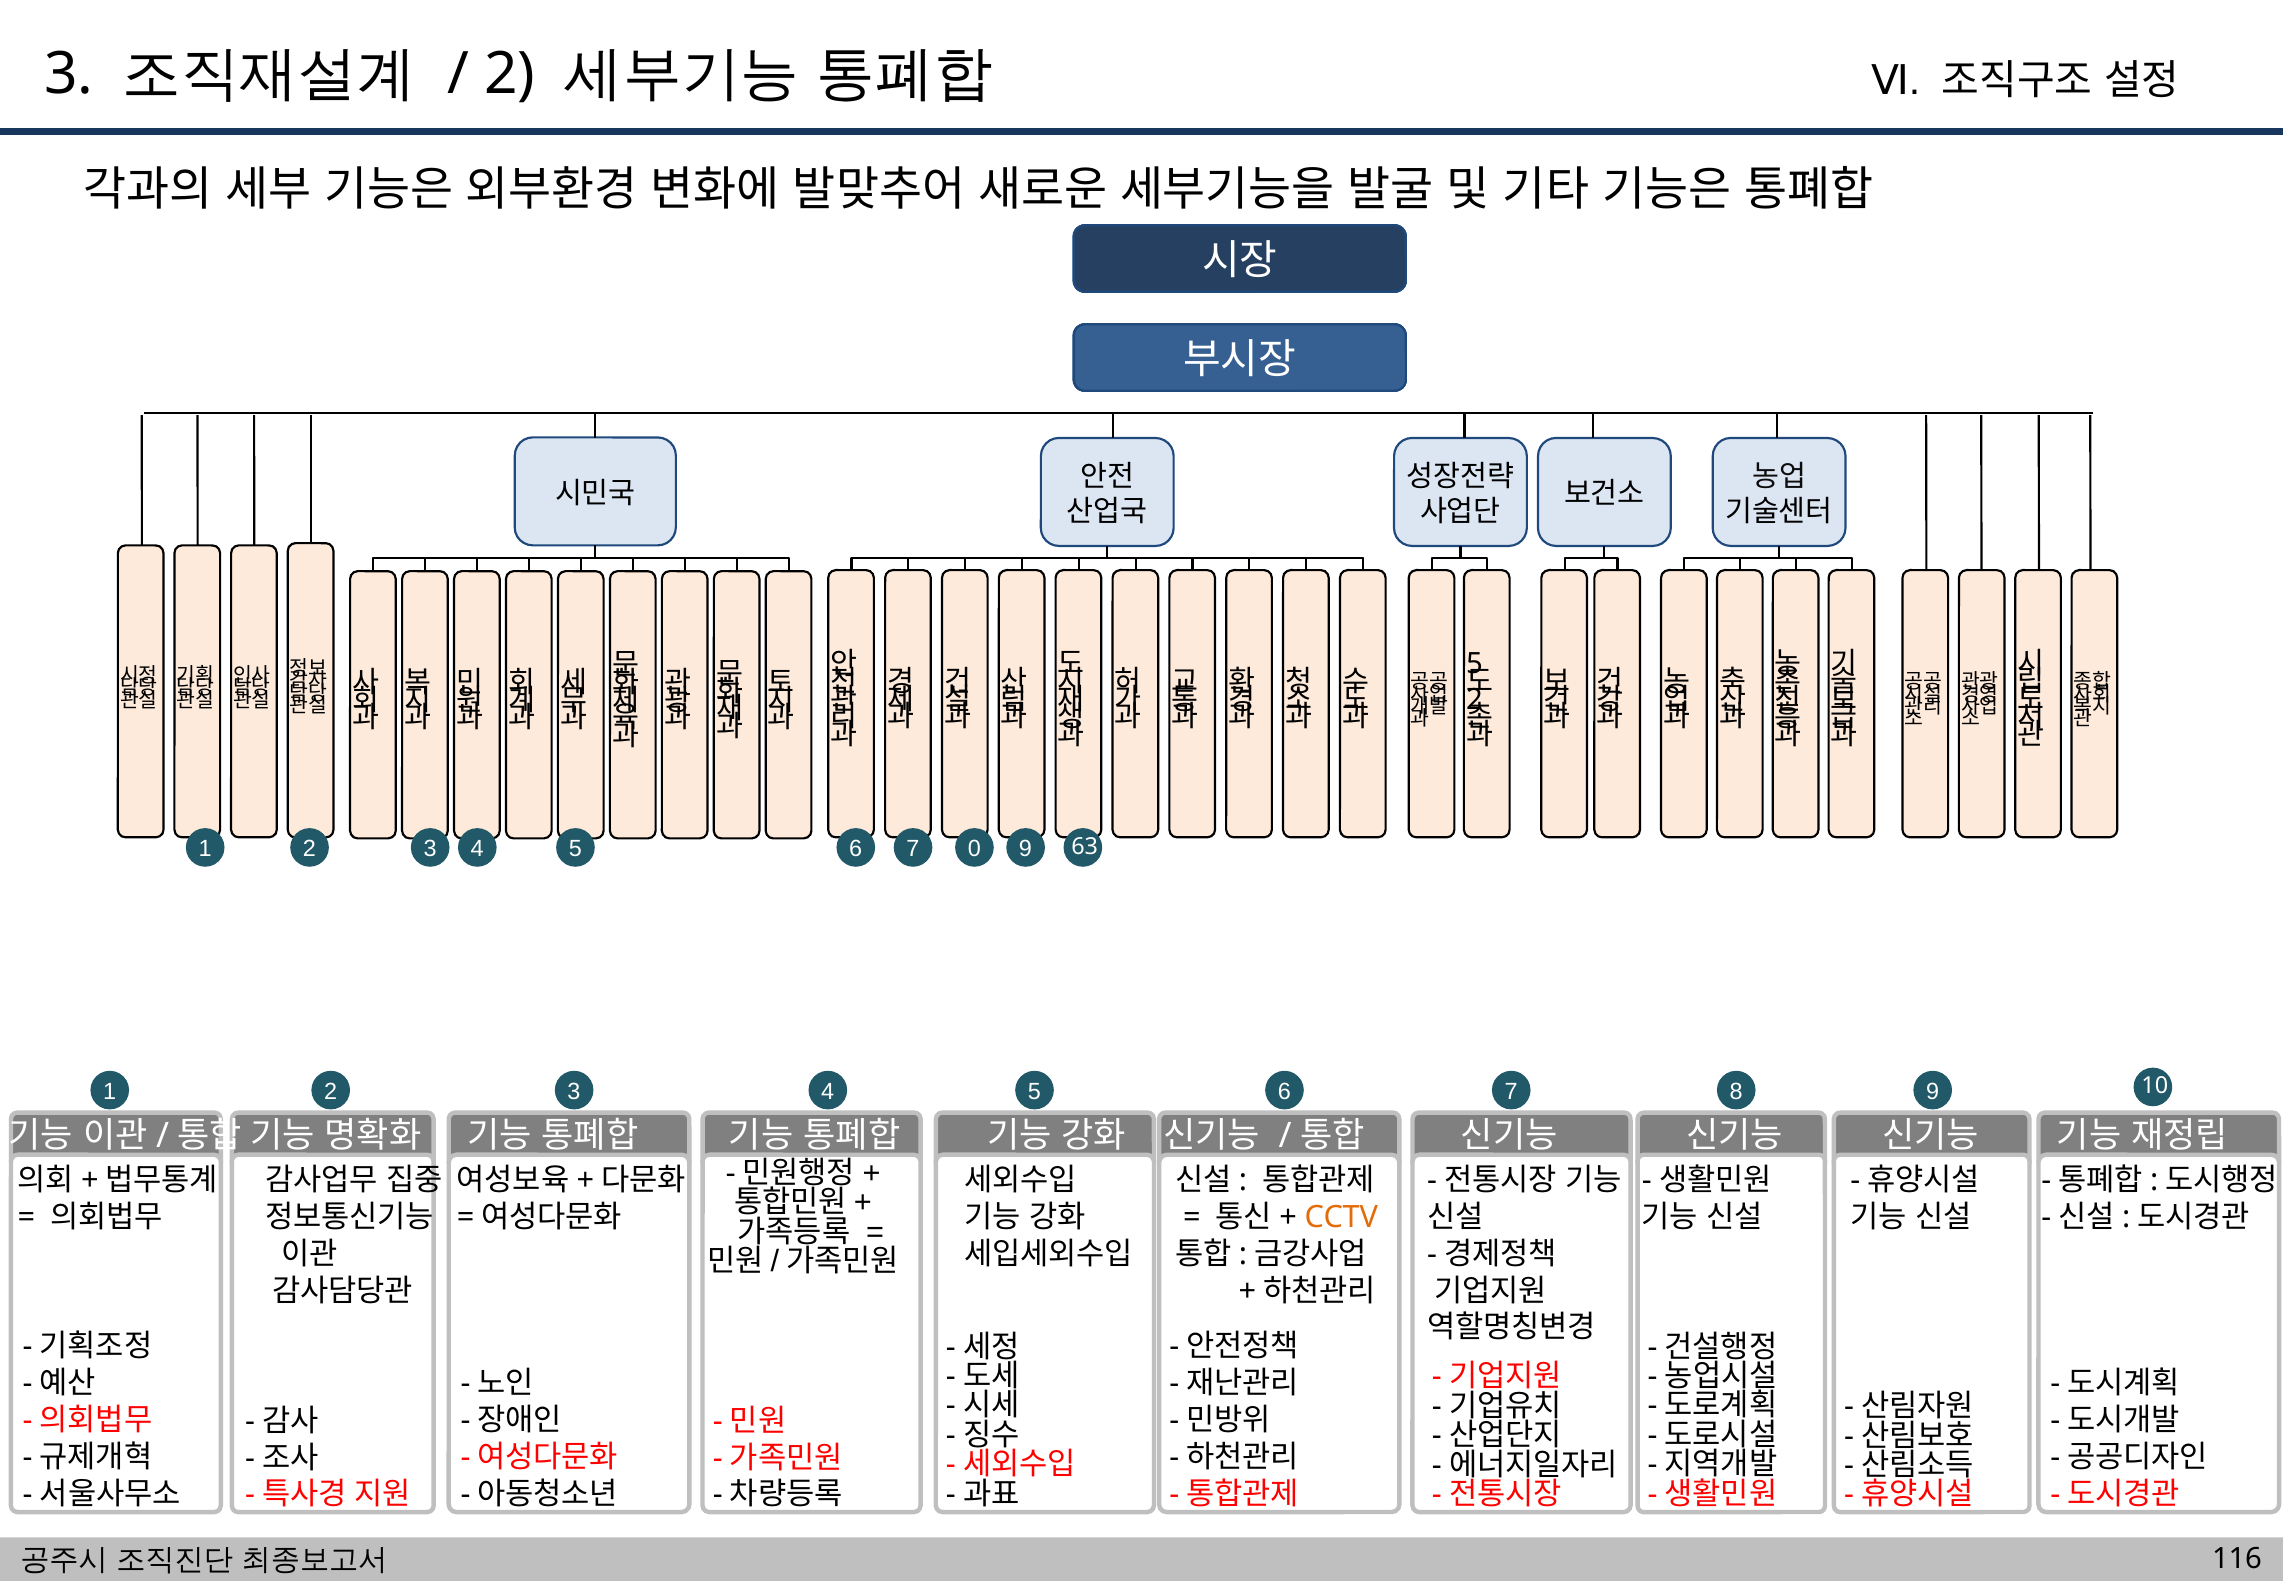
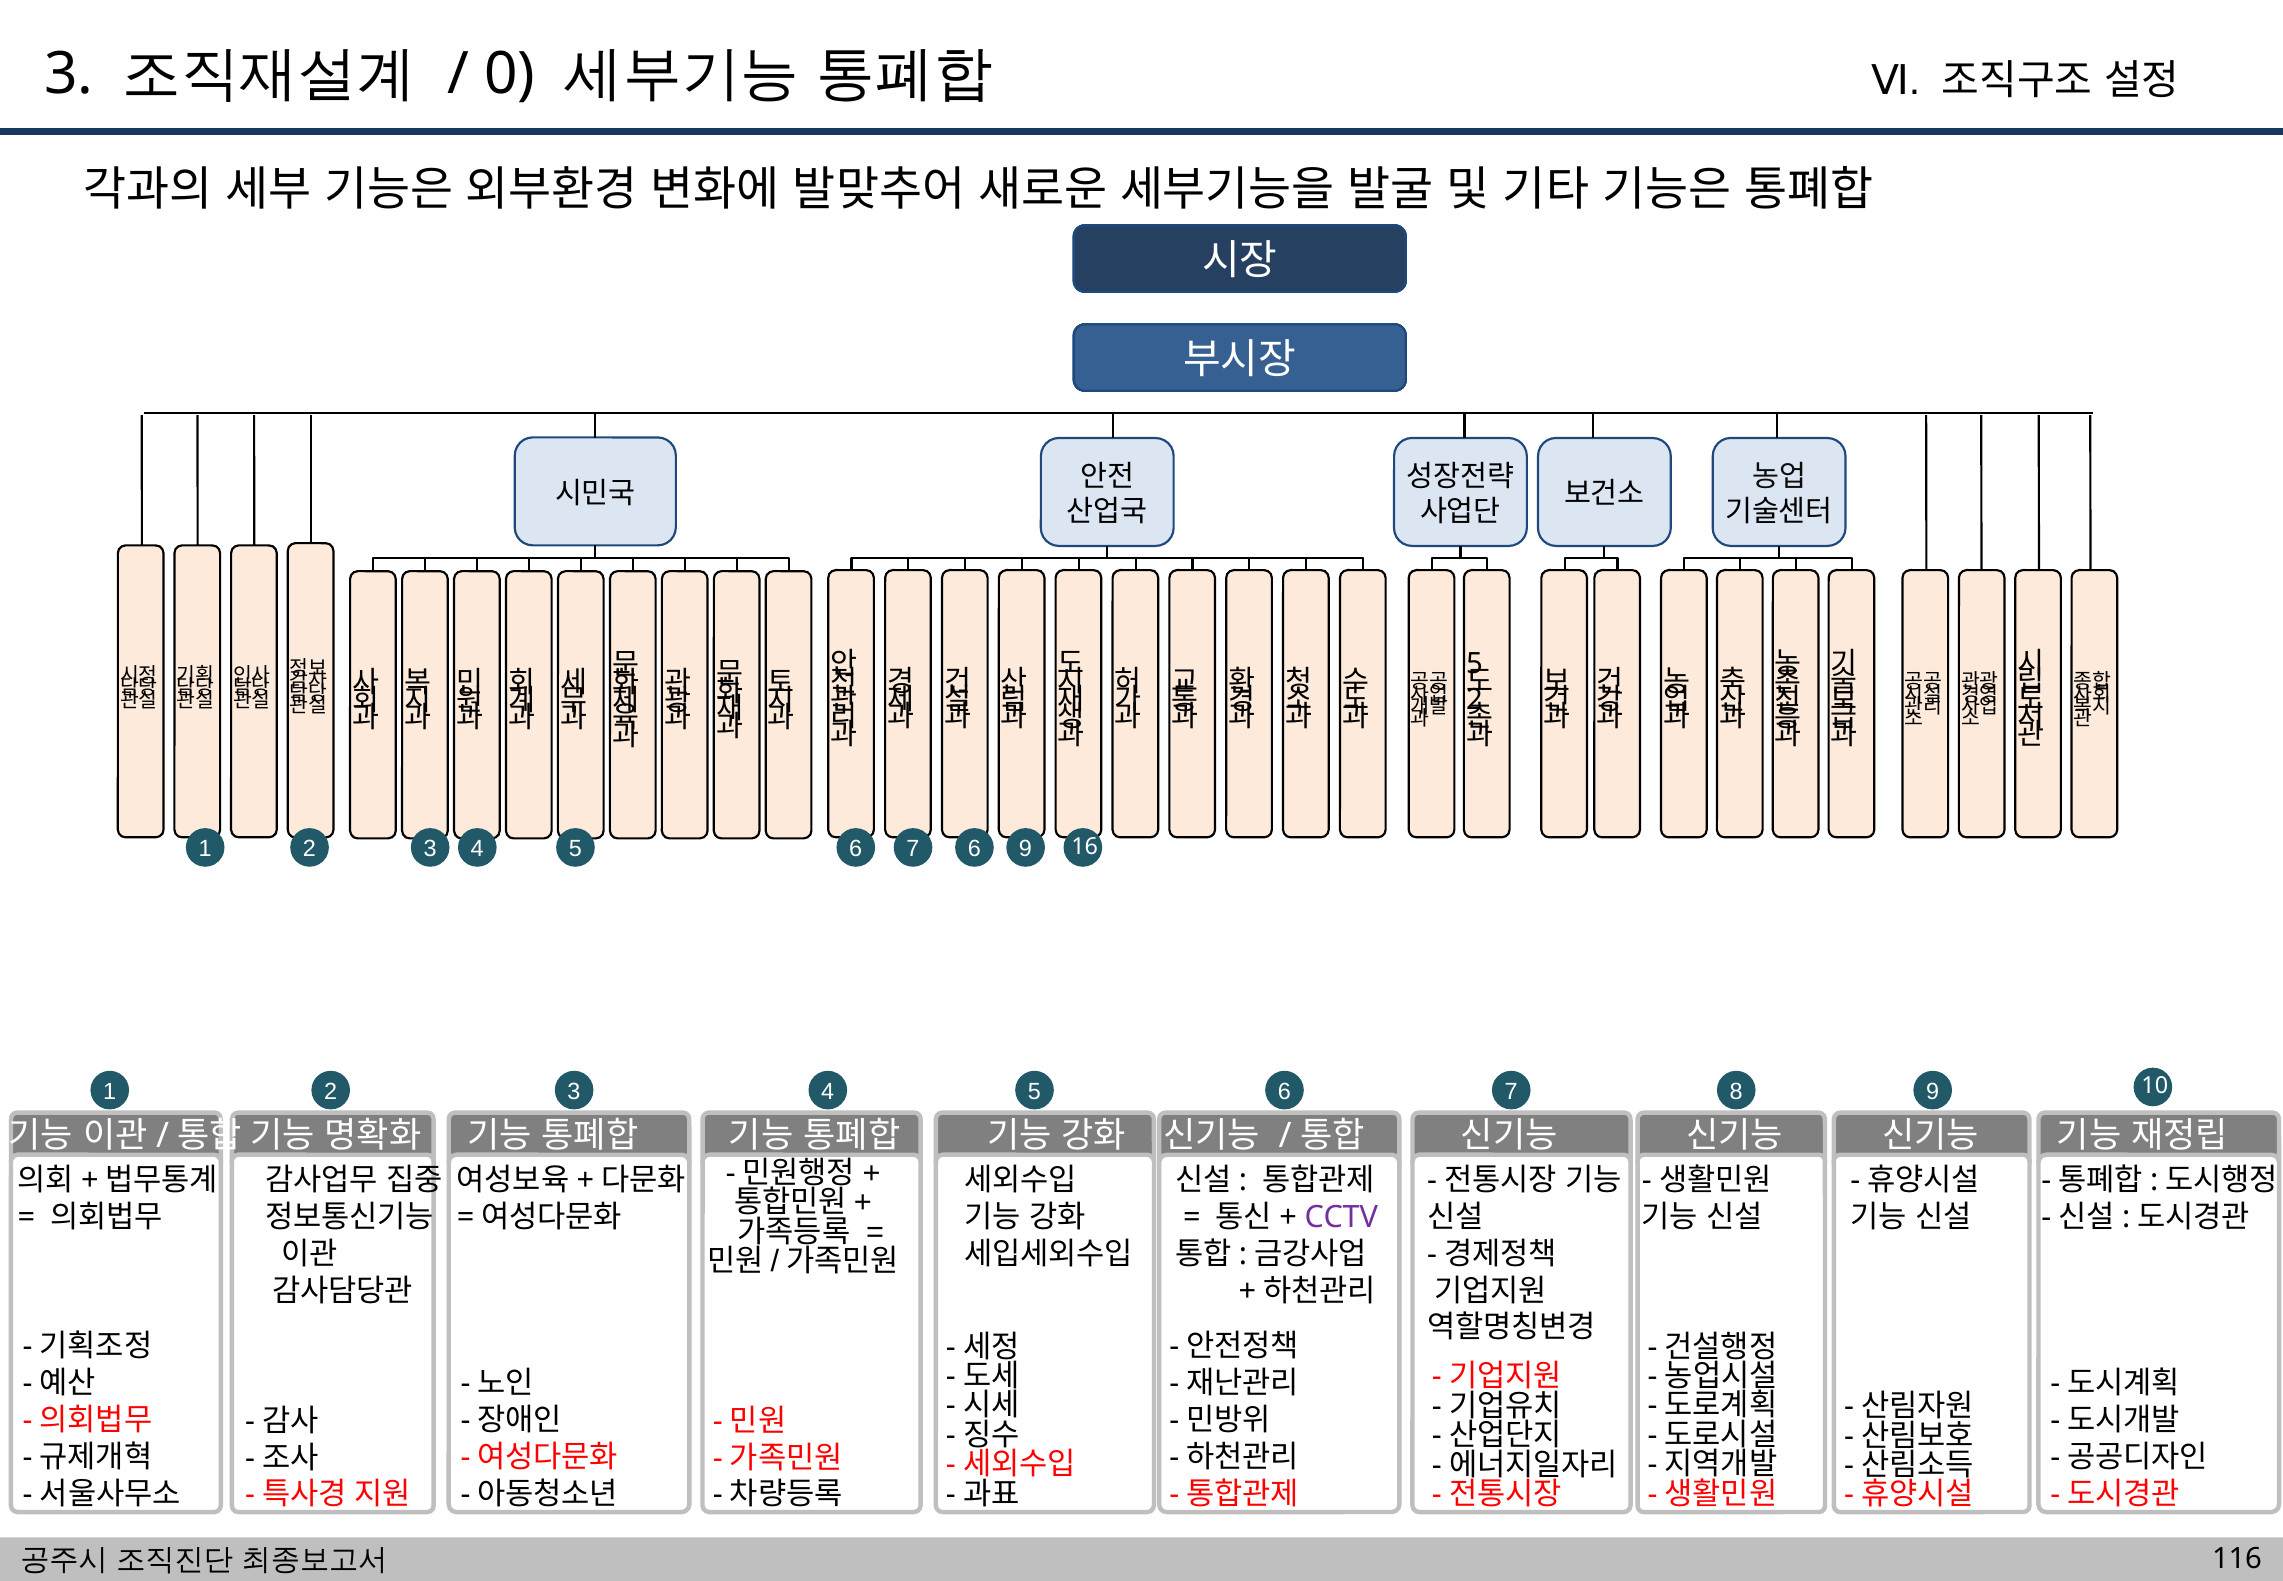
2: 2 -> 0 (510, 75)
7 0: 0 -> 6 (974, 849)
63: 63 -> 16 (1085, 846)
CCTV colour: orange -> purple (1341, 1217)
